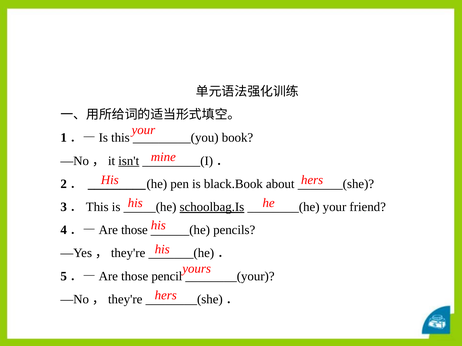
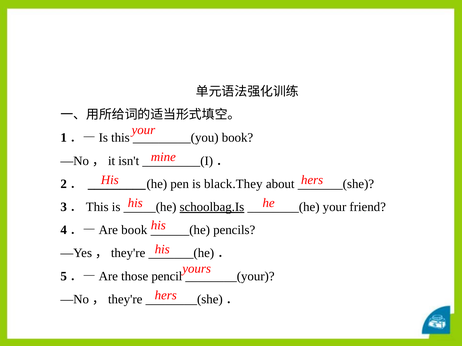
isn't underline: present -> none (129, 161)
black.Book: black.Book -> black.They (233, 184)
4．—Are those: those -> book (134, 230)
